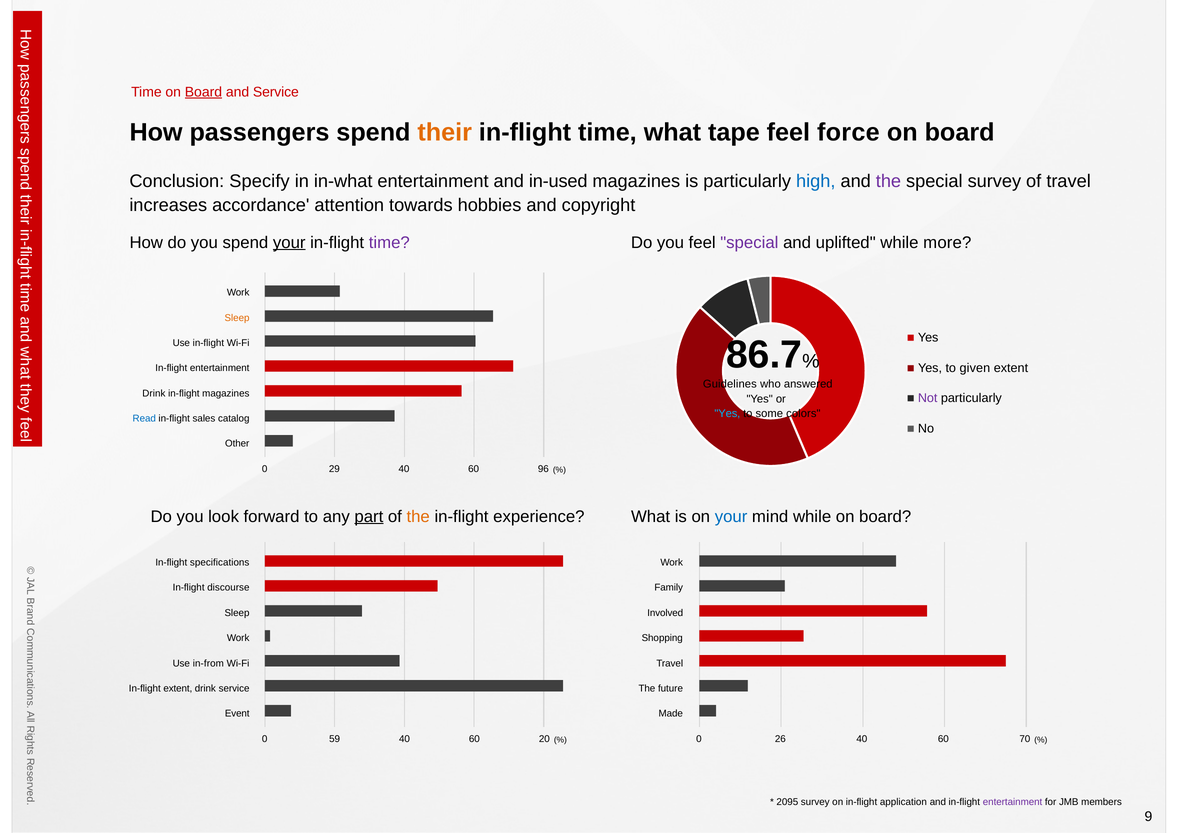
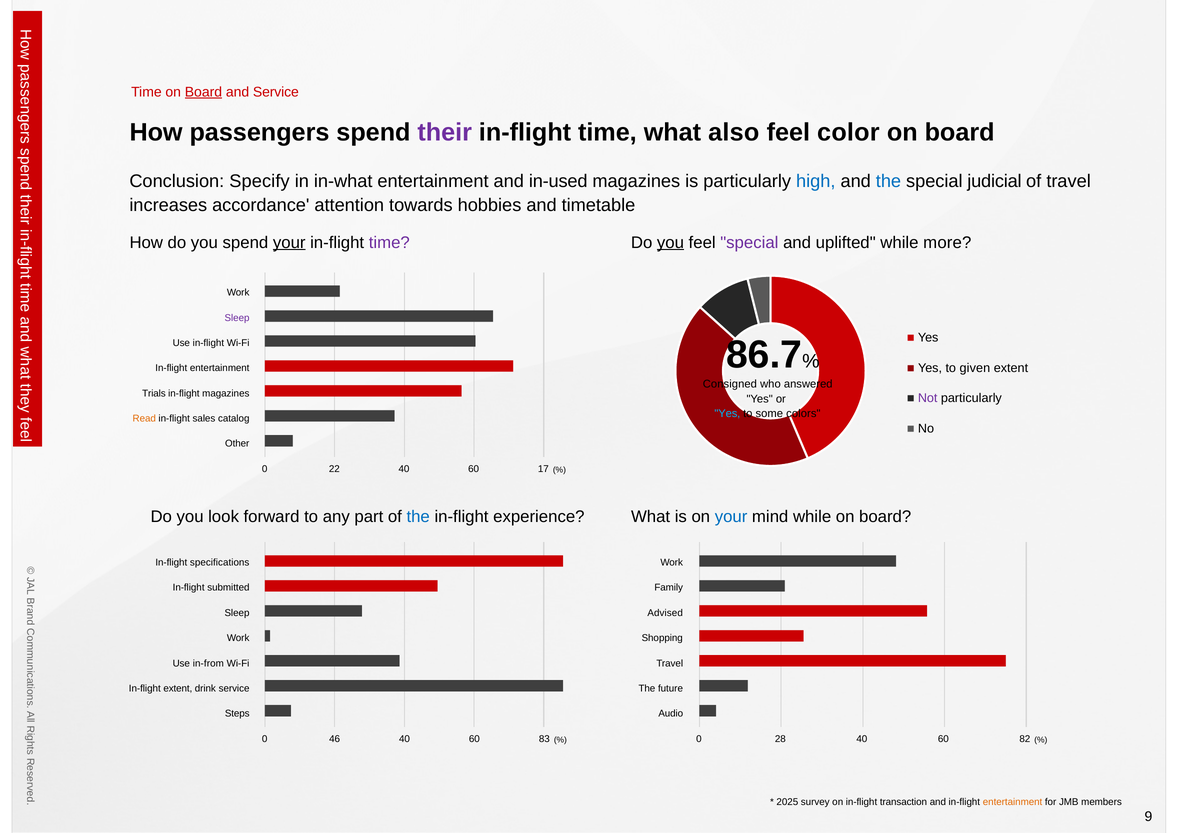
their colour: orange -> purple (445, 133)
tape: tape -> also (734, 133)
force: force -> color (848, 133)
the colour: purple -> blue (888, 181)
special survey: survey -> judicial (994, 181)
copyright: copyright -> timetable (599, 205)
you underline: none -> present (670, 242)
Sleep colour: orange -> purple (237, 318)
Guidelines: Guidelines -> Consigned (730, 384)
Drink: Drink -> Trials (154, 393)
Read colour: blue -> orange (144, 419)
29: 29 -> 22 (334, 469)
96: 96 -> 17 (543, 469)
part underline: present -> none (369, 516)
the colour: orange -> blue (418, 516)
discourse: discourse -> submitted (228, 588)
Involved: Involved -> Advised (665, 613)
Event: Event -> Steps (237, 714)
Made: Made -> Audio (671, 714)
59: 59 -> 46 (335, 739)
20: 20 -> 83 (544, 739)
26: 26 -> 28 (780, 739)
70: 70 -> 82 (1025, 739)
2095: 2095 -> 2025 (787, 802)
application: application -> transaction (903, 802)
entertainment colour: purple -> orange (1013, 802)
